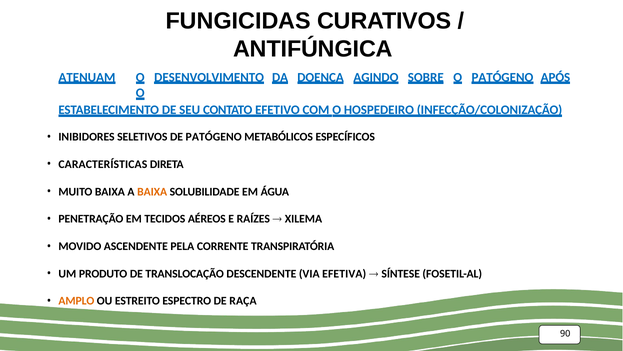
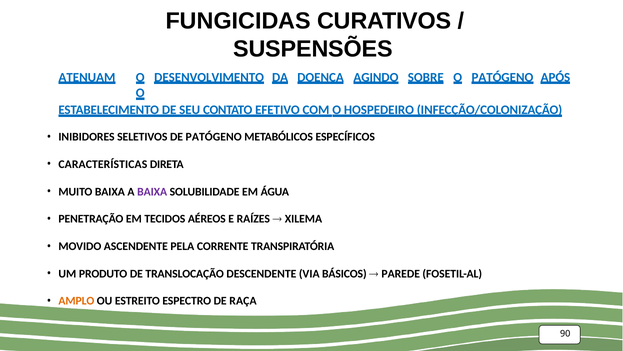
ANTIFÚNGICA: ANTIFÚNGICA -> SUSPENSÕES (313, 49)
BAIXA colour: orange -> purple (152, 191)
EFETIVA: EFETIVA -> BÁSICOS (344, 273)
SÍNTESE: SÍNTESE -> PAREDE (401, 273)
